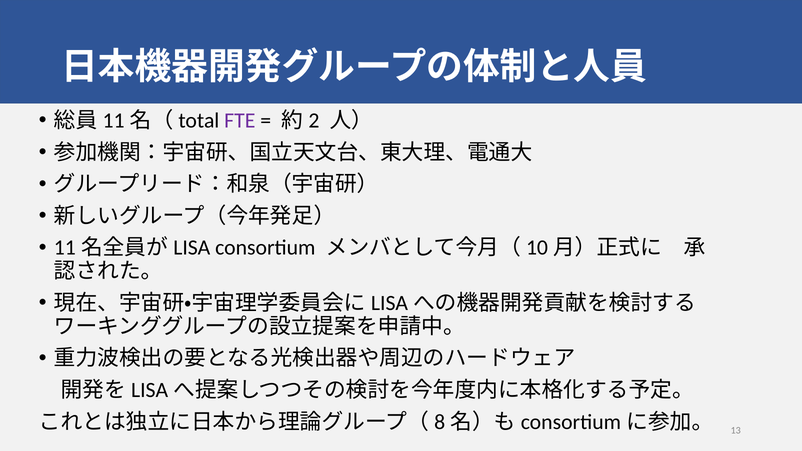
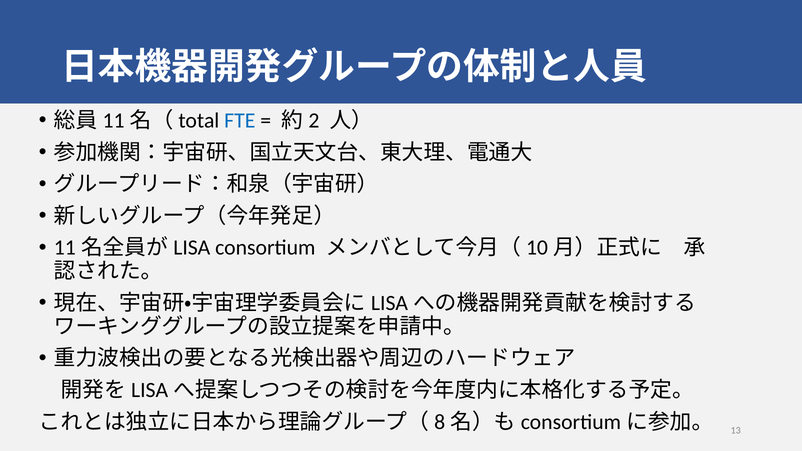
FTE colour: purple -> blue (240, 121)
